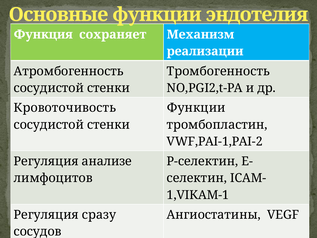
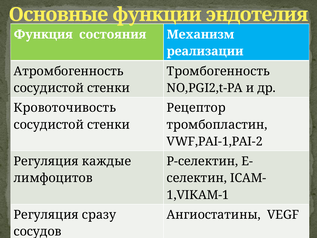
сохраняет: сохраняет -> состояния (113, 34)
Функции: Функции -> Рецептор (196, 108)
анализе: анализе -> каждые (107, 161)
